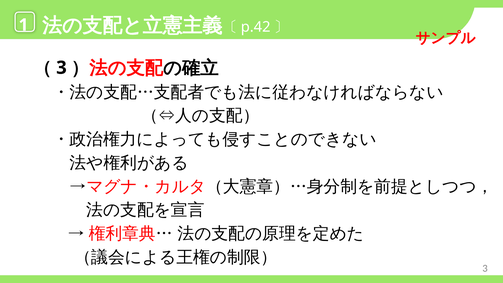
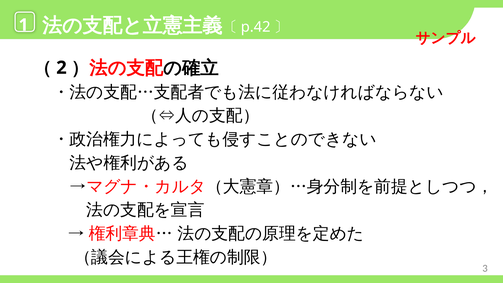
3: 3 -> 2 (61, 68)
